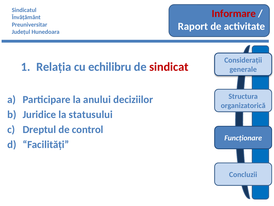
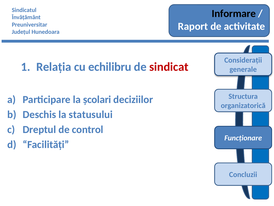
Informare colour: red -> black (234, 14)
anului: anului -> școlari (97, 99)
Juridice: Juridice -> Deschis (39, 114)
